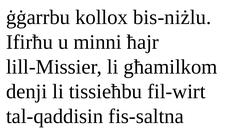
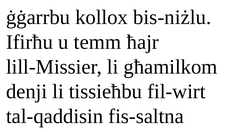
minni: minni -> temm (97, 42)
